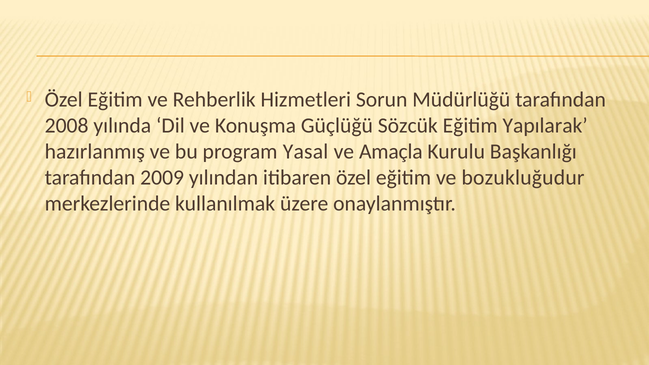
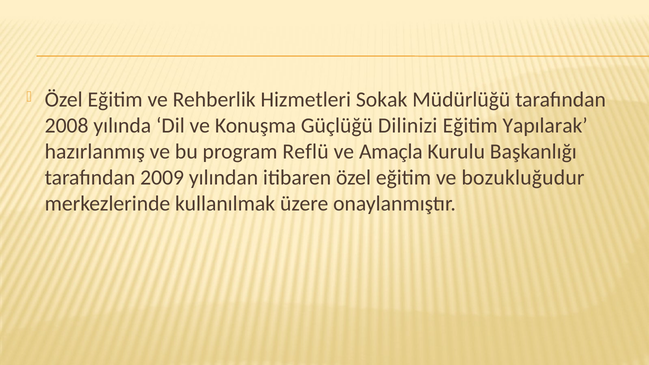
Sorun: Sorun -> Sokak (382, 100)
Sözcük: Sözcük -> Dilinizi (408, 126)
Yasal: Yasal -> Reflü (306, 152)
